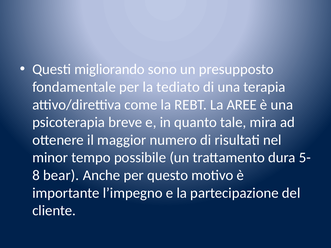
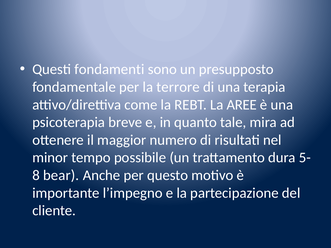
migliorando: migliorando -> fondamenti (109, 69)
tediato: tediato -> terrore (178, 87)
